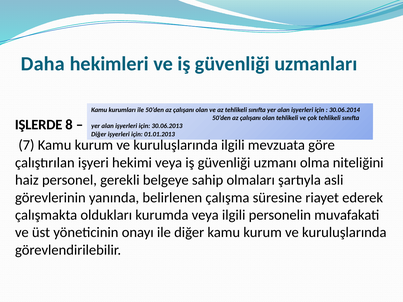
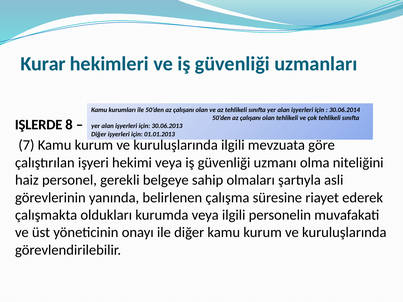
Daha: Daha -> Kurar (43, 64)
